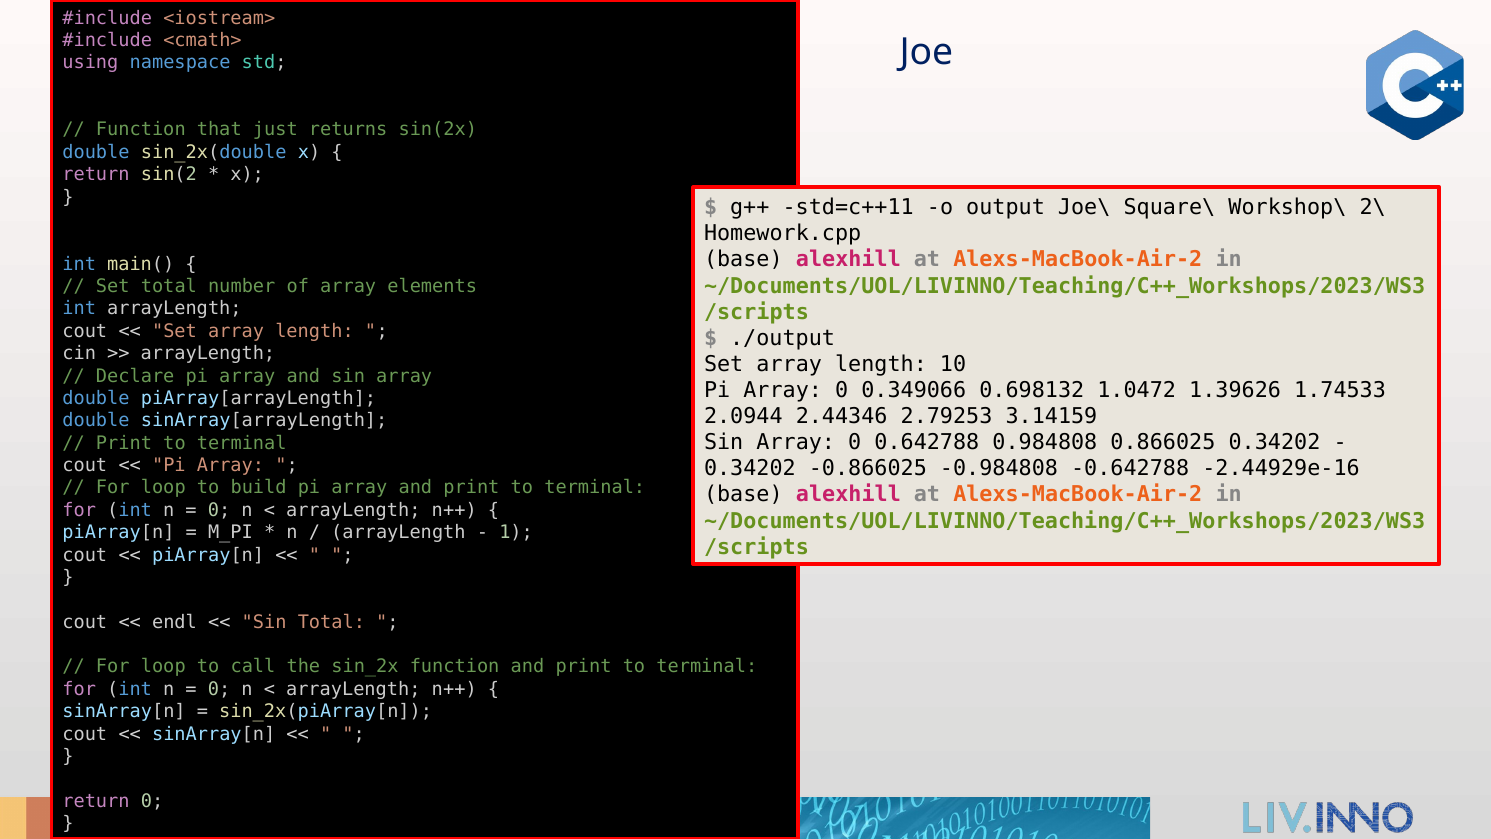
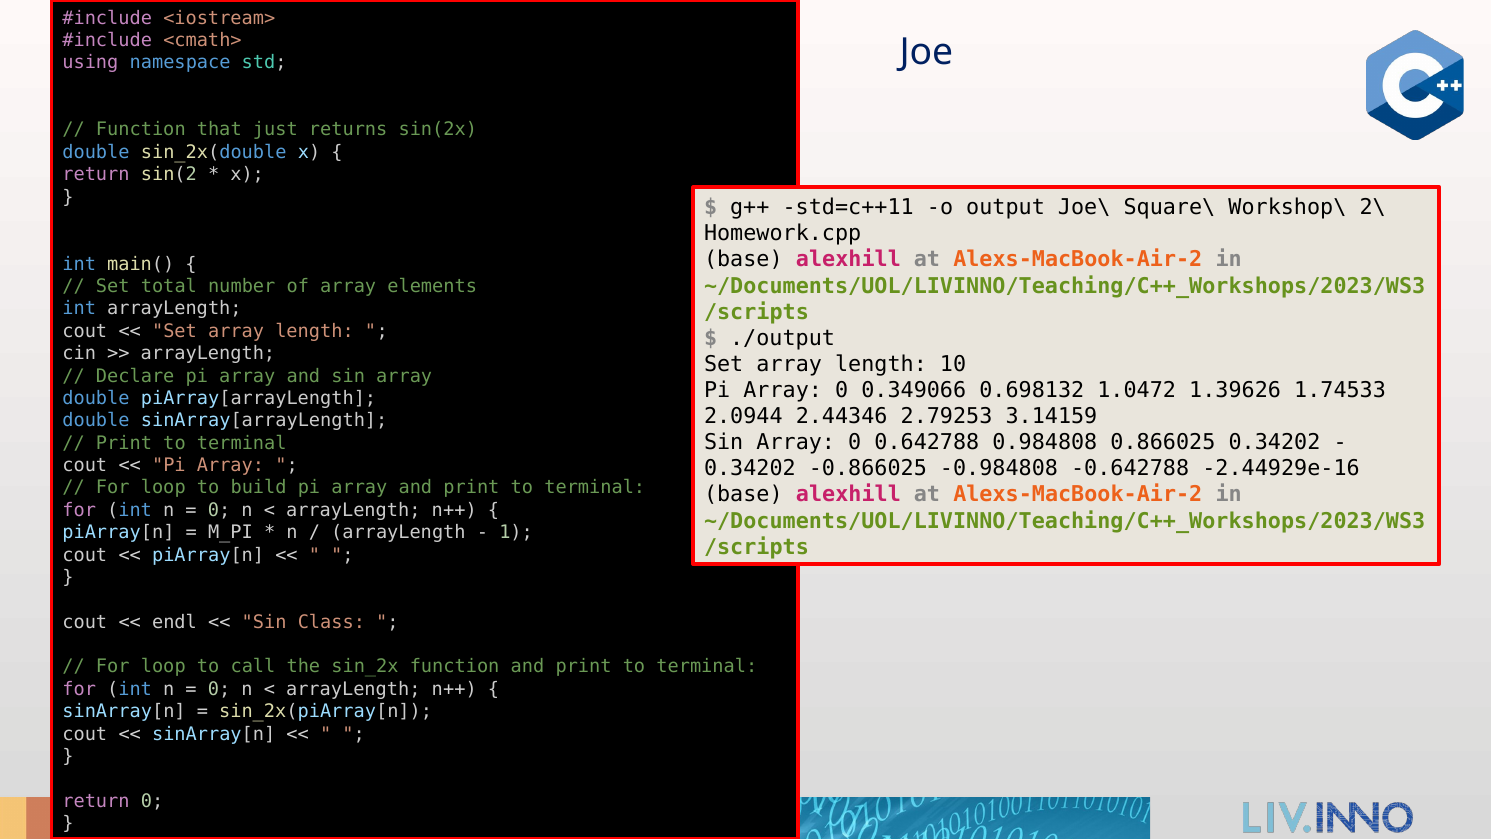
Sin Total: Total -> Class (331, 622)
